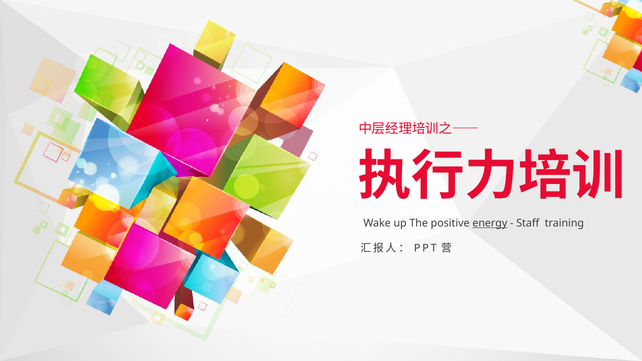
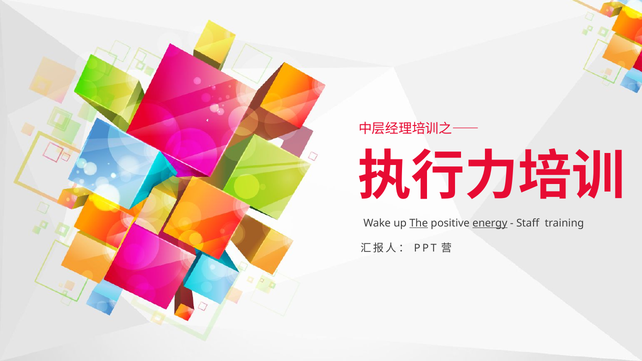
The underline: none -> present (419, 223)
